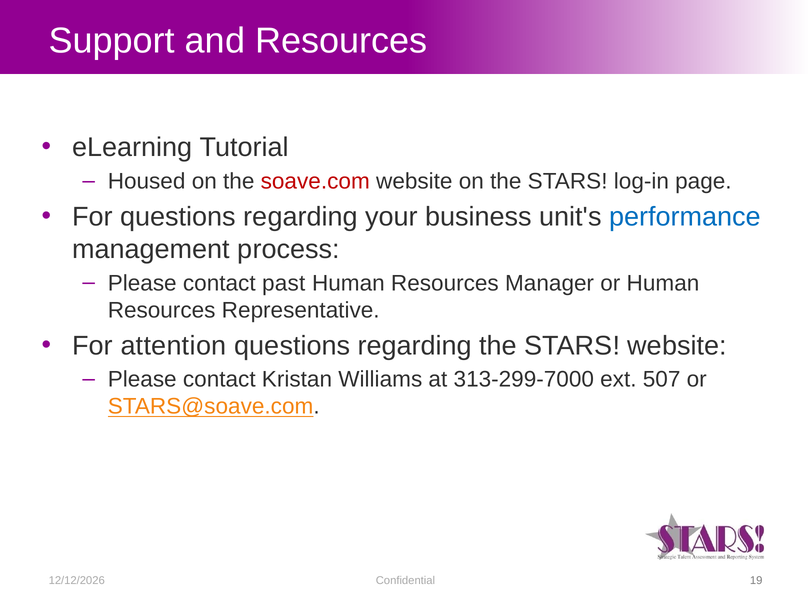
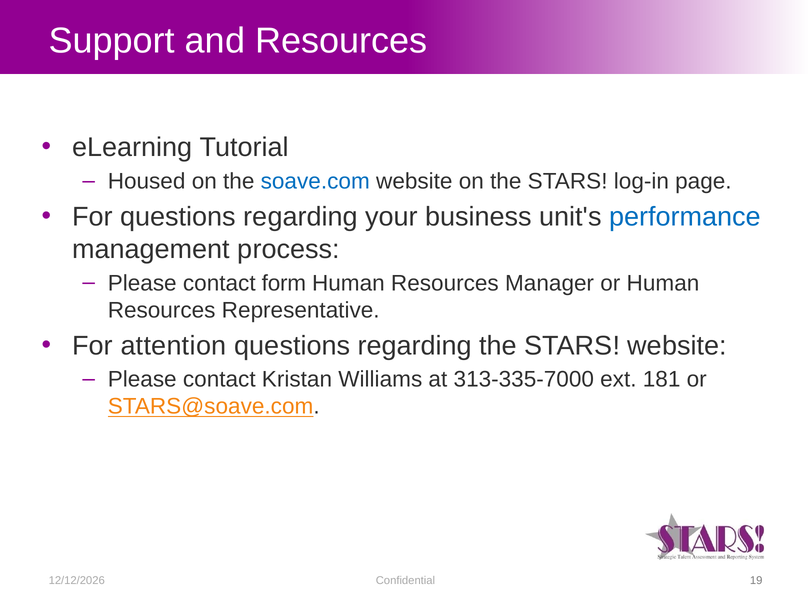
soave.com colour: red -> blue (315, 181)
past: past -> form (284, 283)
313-299-7000: 313-299-7000 -> 313-335-7000 (524, 380)
507: 507 -> 181 (662, 380)
